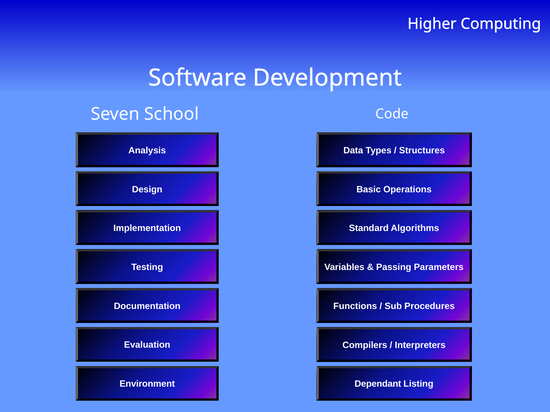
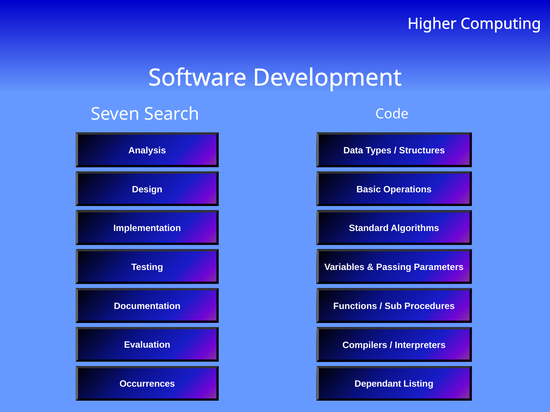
School: School -> Search (172, 114)
Environment: Environment -> Occurrences (147, 384)
